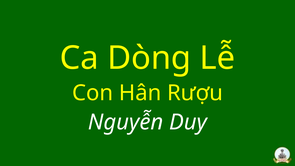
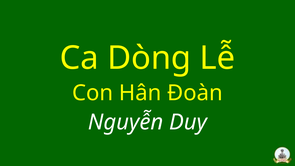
Rượu: Rượu -> Đoàn (195, 93)
